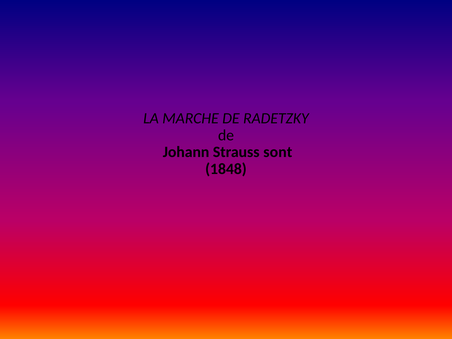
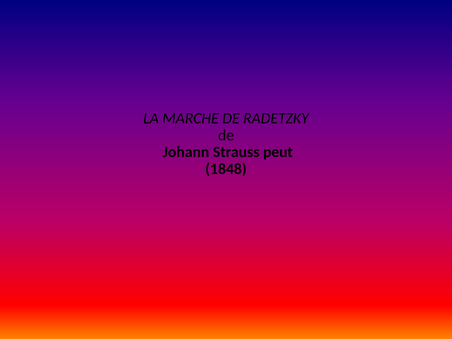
sont: sont -> peut (278, 152)
